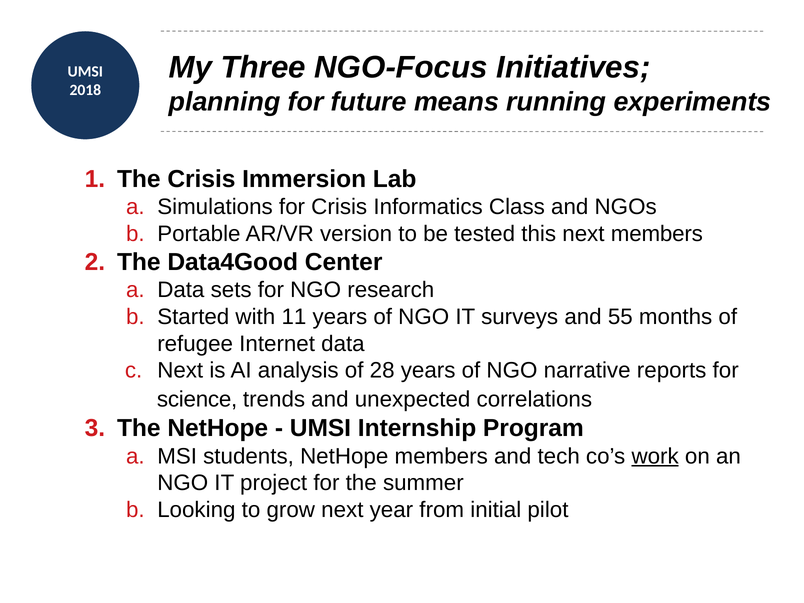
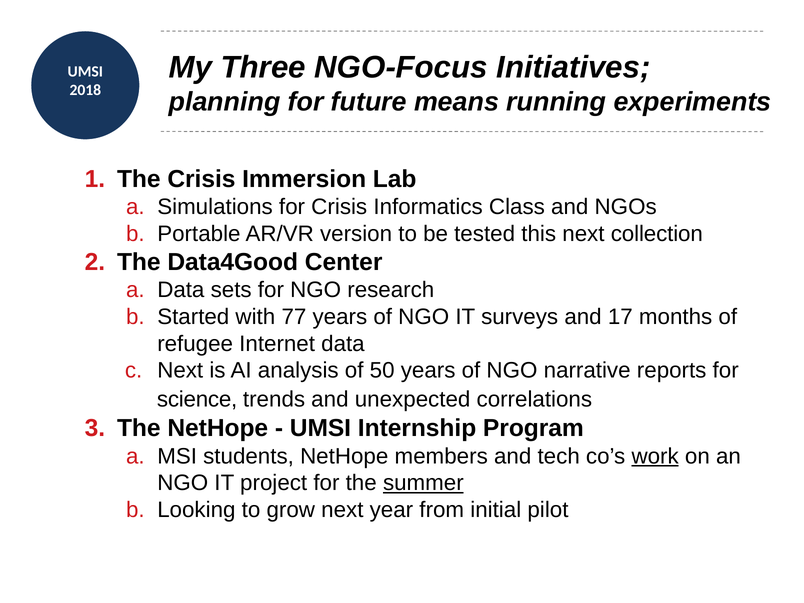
next members: members -> collection (657, 234)
11: 11 -> 77 (294, 317)
55: 55 -> 17 (620, 317)
28: 28 -> 50 (382, 370)
summer underline: none -> present (423, 483)
